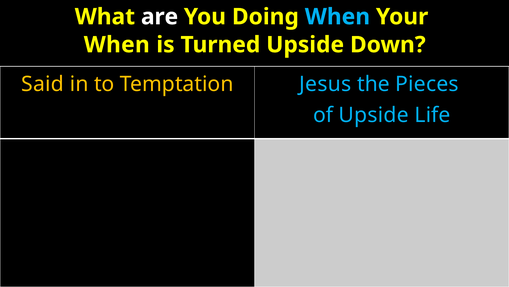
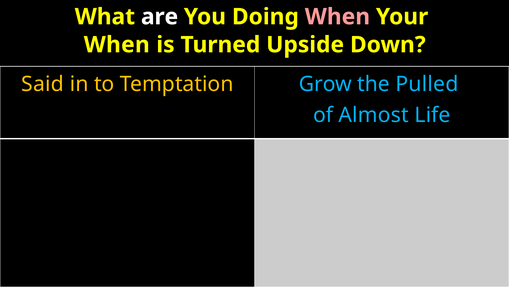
When colour: light blue -> pink (337, 17)
Jesus: Jesus -> Grow (325, 84)
Pieces: Pieces -> Pulled (427, 84)
of Upside: Upside -> Almost (374, 115)
